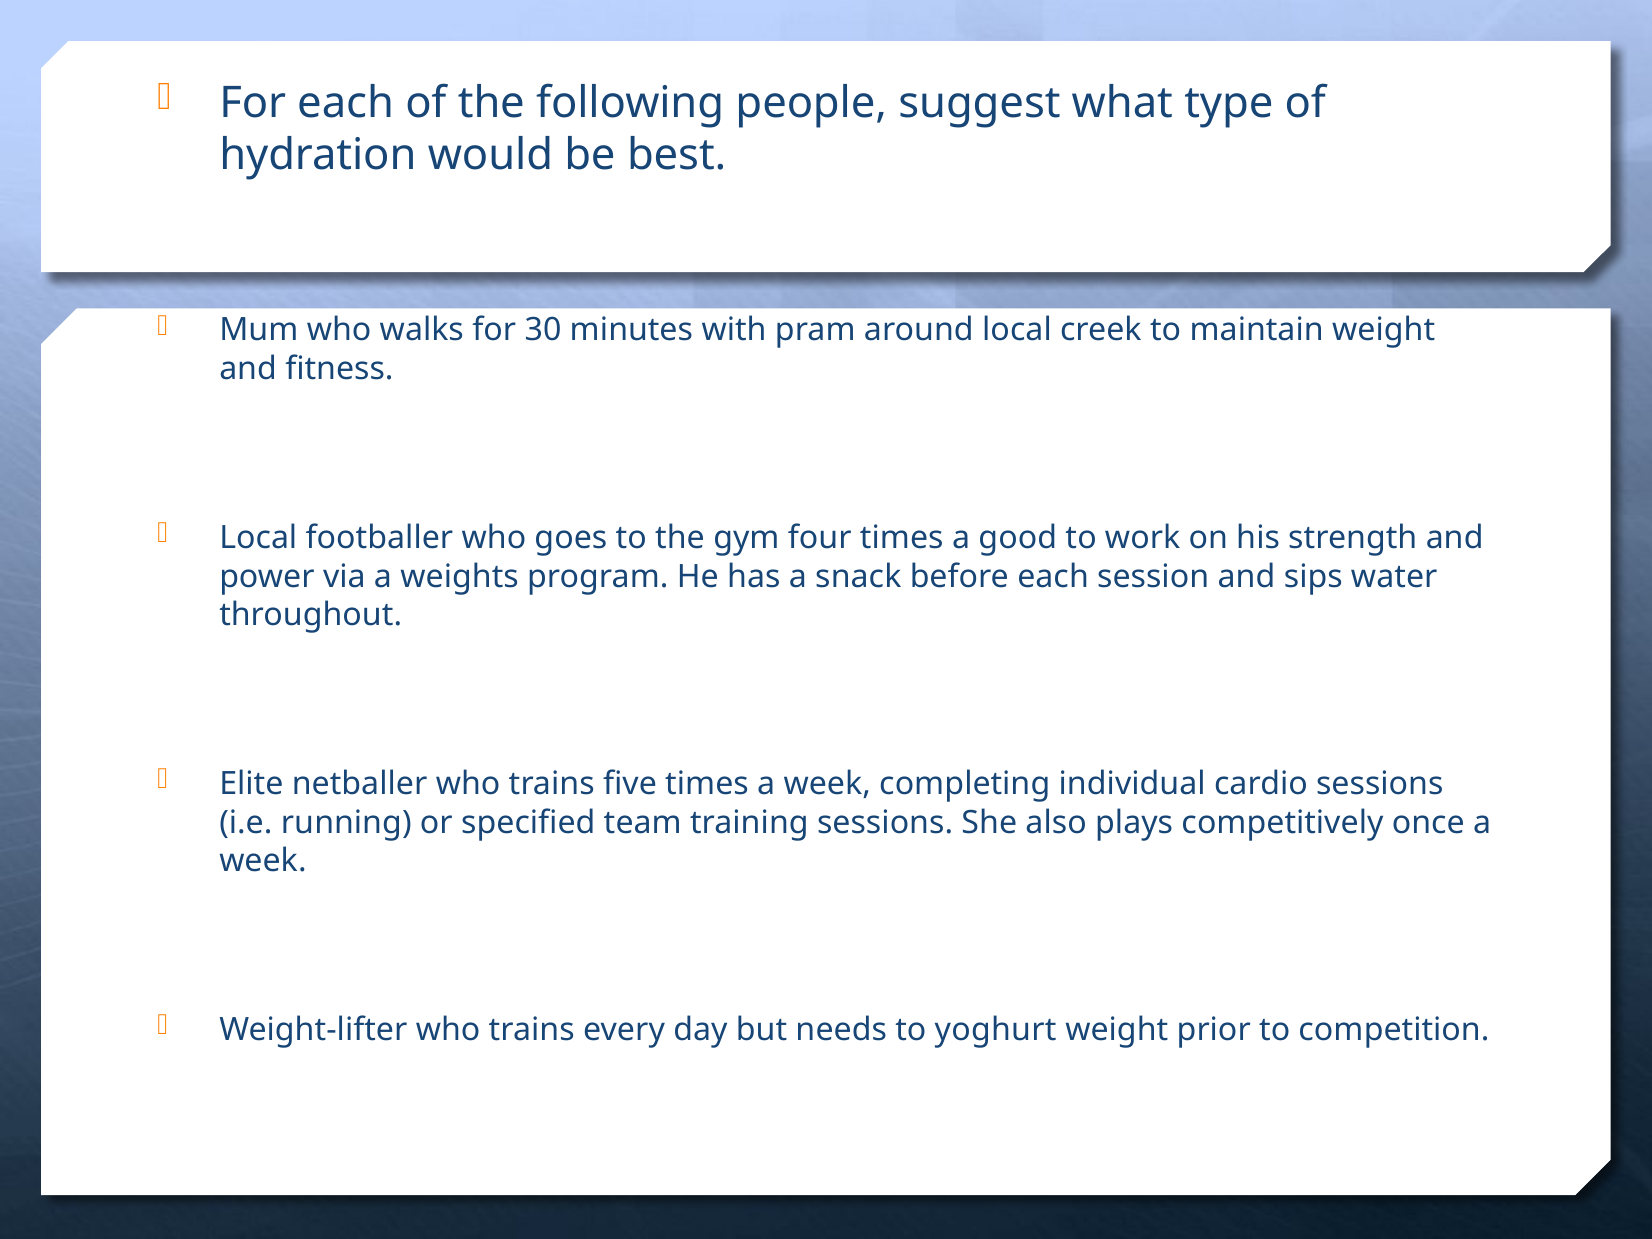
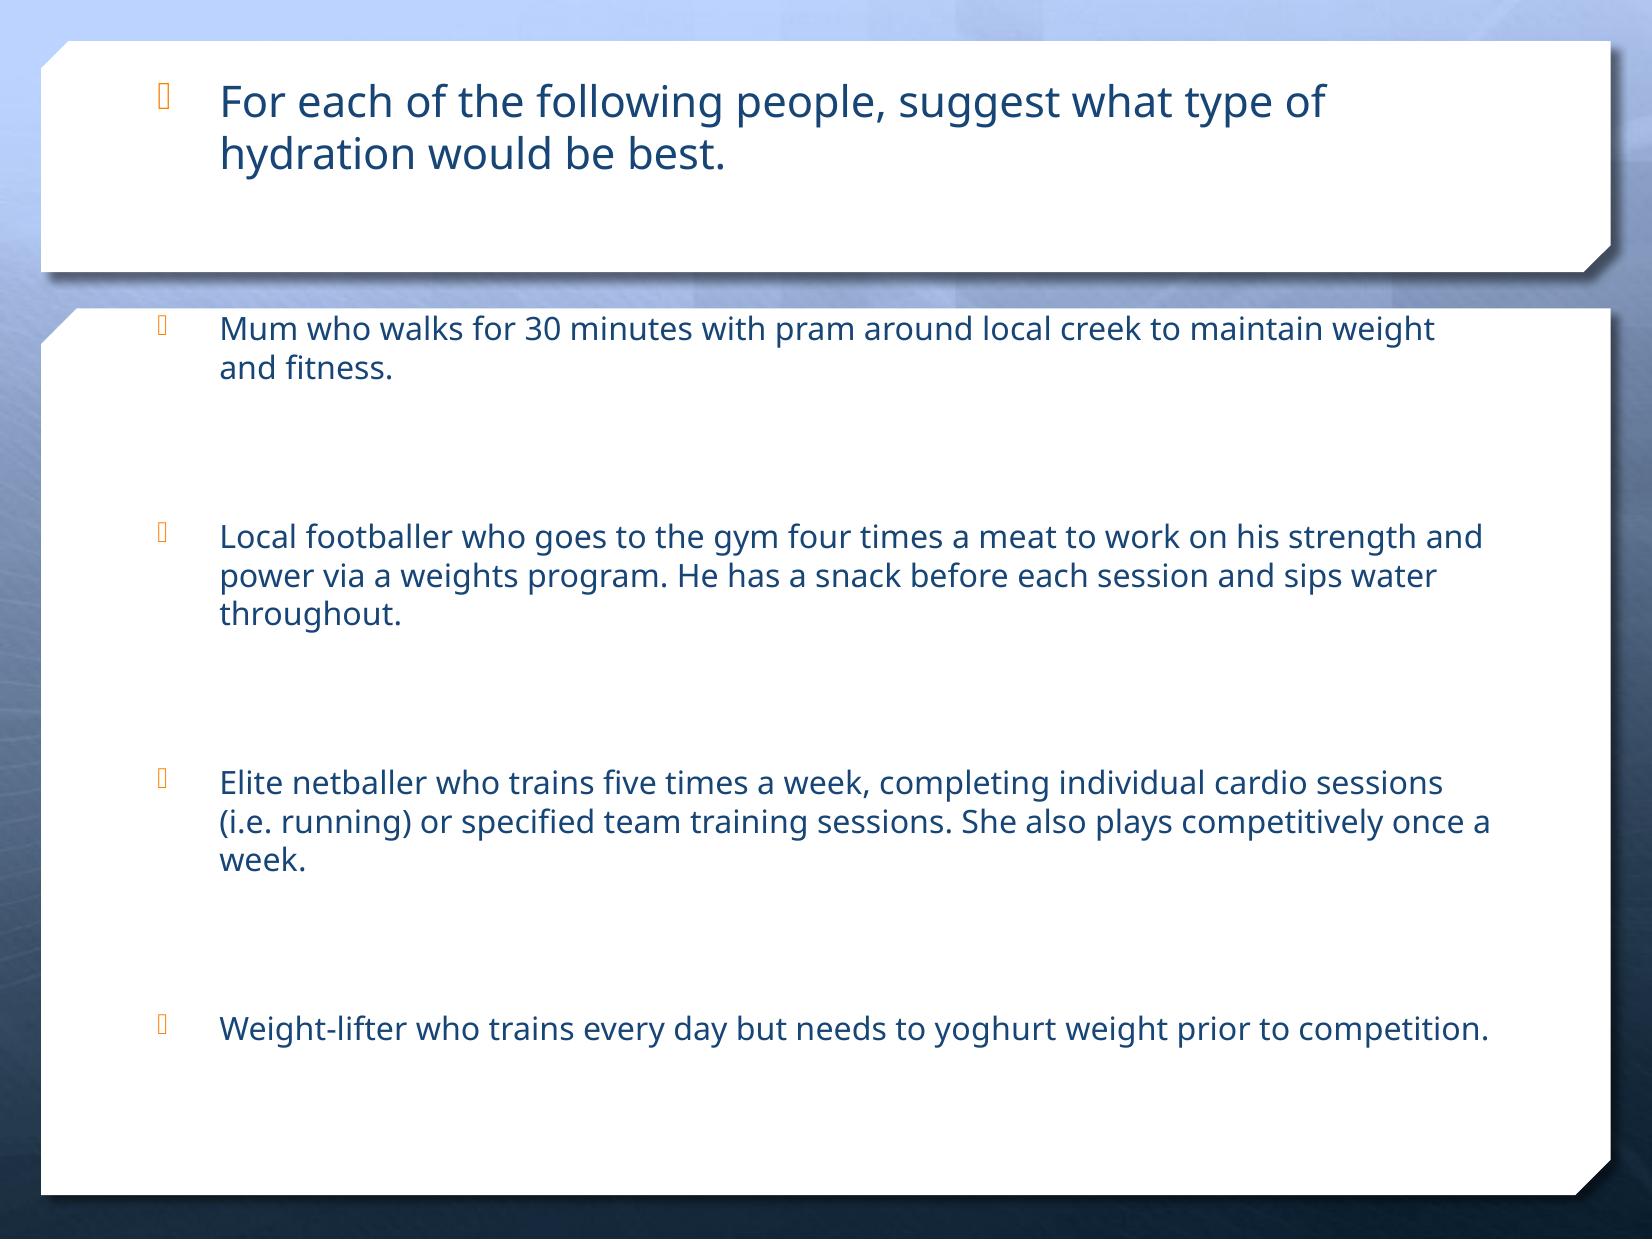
good: good -> meat (1018, 538)
